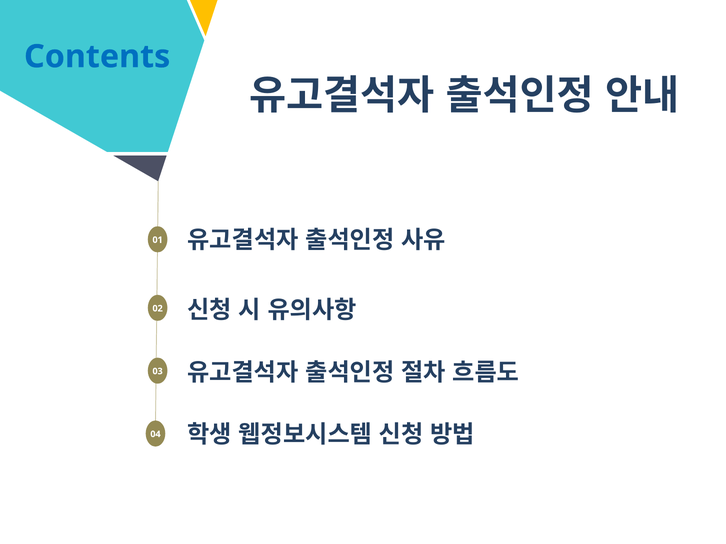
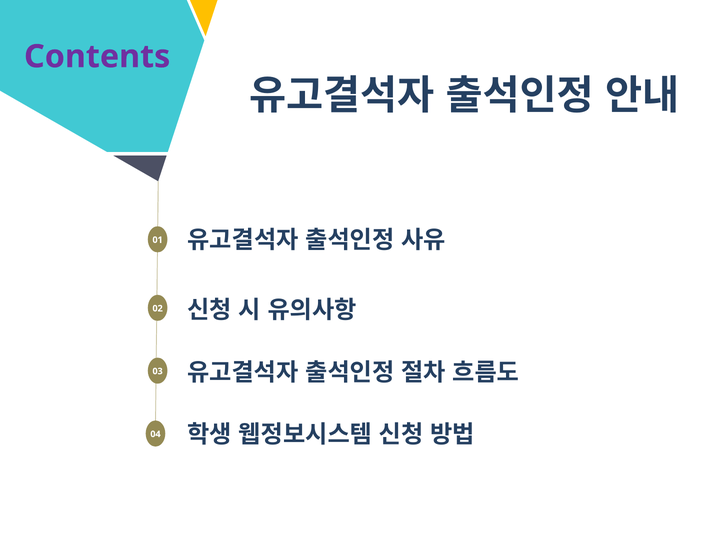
Contents colour: blue -> purple (97, 57)
